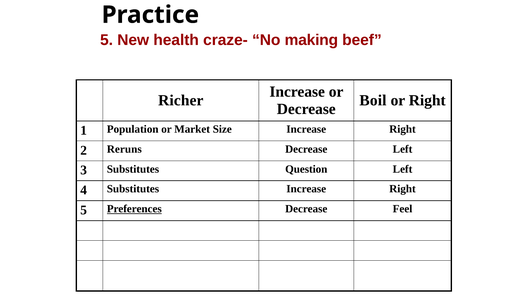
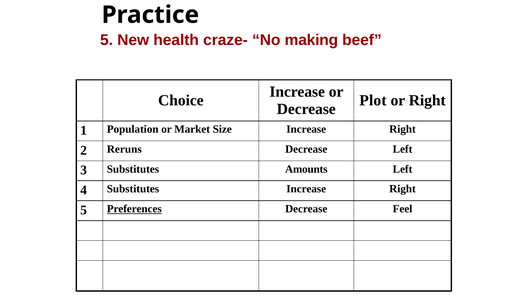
Richer: Richer -> Choice (181, 100)
Boil: Boil -> Plot (373, 100)
Question: Question -> Amounts (306, 169)
